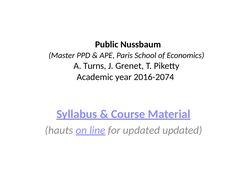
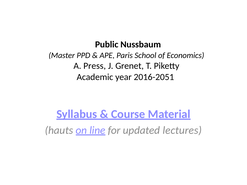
Turns: Turns -> Press (95, 66)
2016-2074: 2016-2074 -> 2016-2051 (154, 77)
updated updated: updated -> lectures (182, 130)
